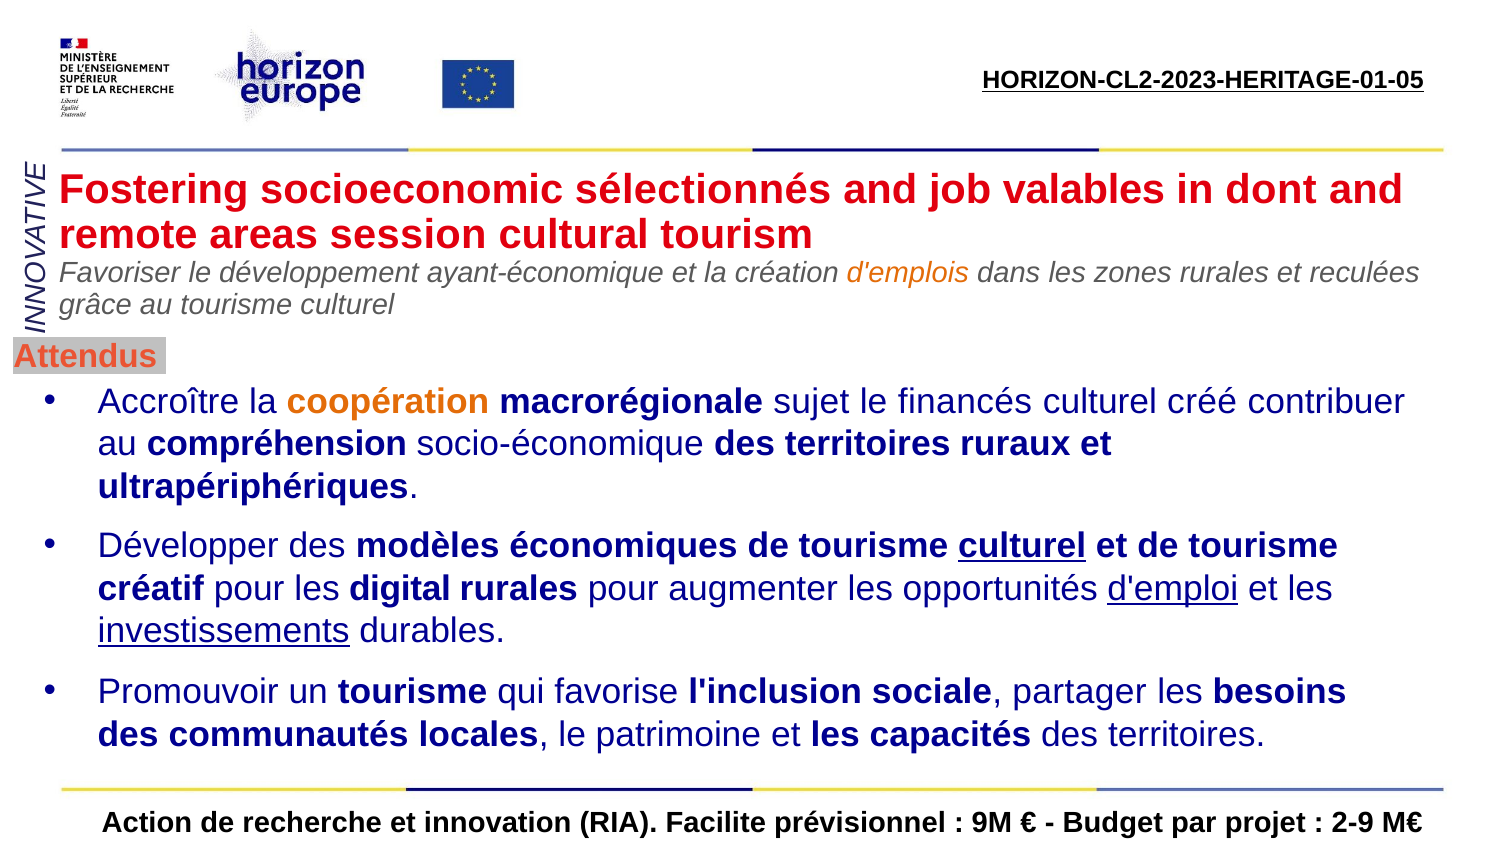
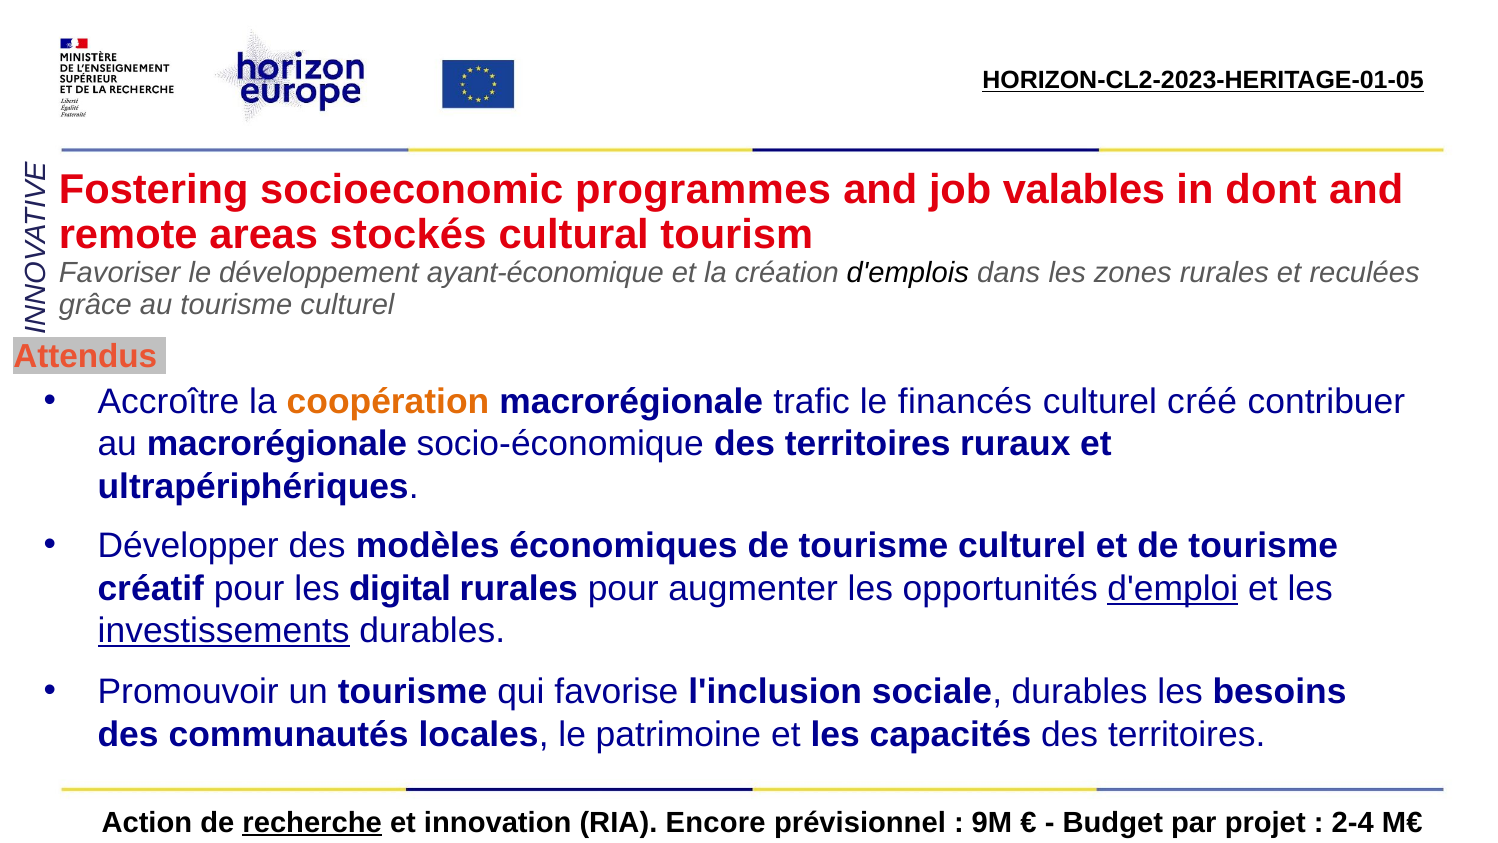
sélectionnés: sélectionnés -> programmes (703, 190)
session: session -> stockés (408, 235)
d'emplois colour: orange -> black (908, 273)
sujet: sujet -> trafic (812, 402)
au compréhension: compréhension -> macrorégionale (277, 444)
culturel underline: present -> none (1022, 546)
sociale partager: partager -> durables (1080, 692)
recherche underline: none -> present (312, 822)
Facilite: Facilite -> Encore (716, 822)
2-9: 2-9 -> 2-4 (1353, 822)
